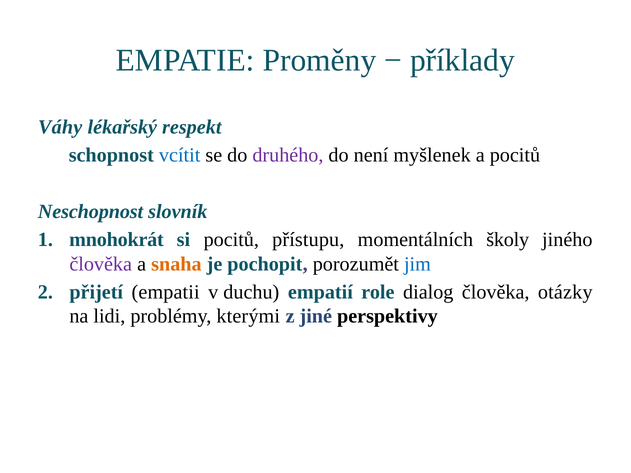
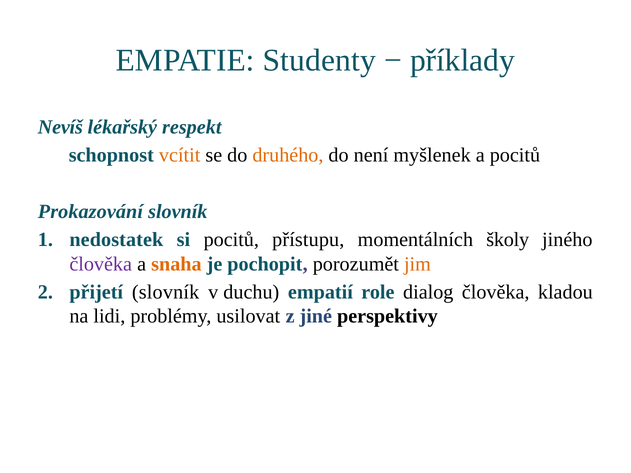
Proměny: Proměny -> Studenty (319, 61)
Váhy: Váhy -> Nevíš (60, 127)
vcítit colour: blue -> orange (180, 155)
druhého colour: purple -> orange (288, 155)
Neschopnost: Neschopnost -> Prokazování (90, 212)
mnohokrát: mnohokrát -> nedostatek (116, 240)
jim colour: blue -> orange (417, 264)
přijetí empatii: empatii -> slovník (166, 292)
otázky: otázky -> kladou (565, 292)
kterými: kterými -> usilovat (248, 316)
